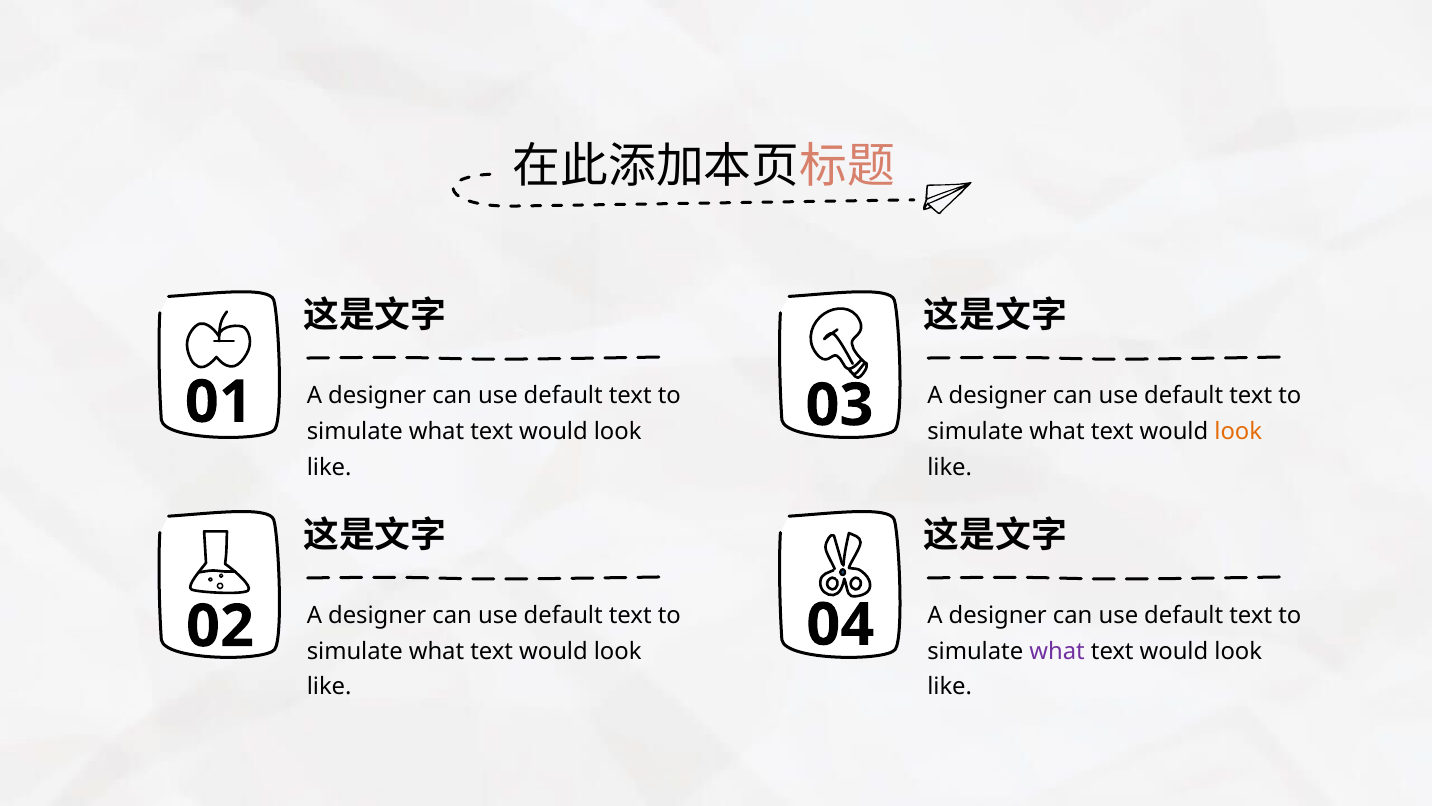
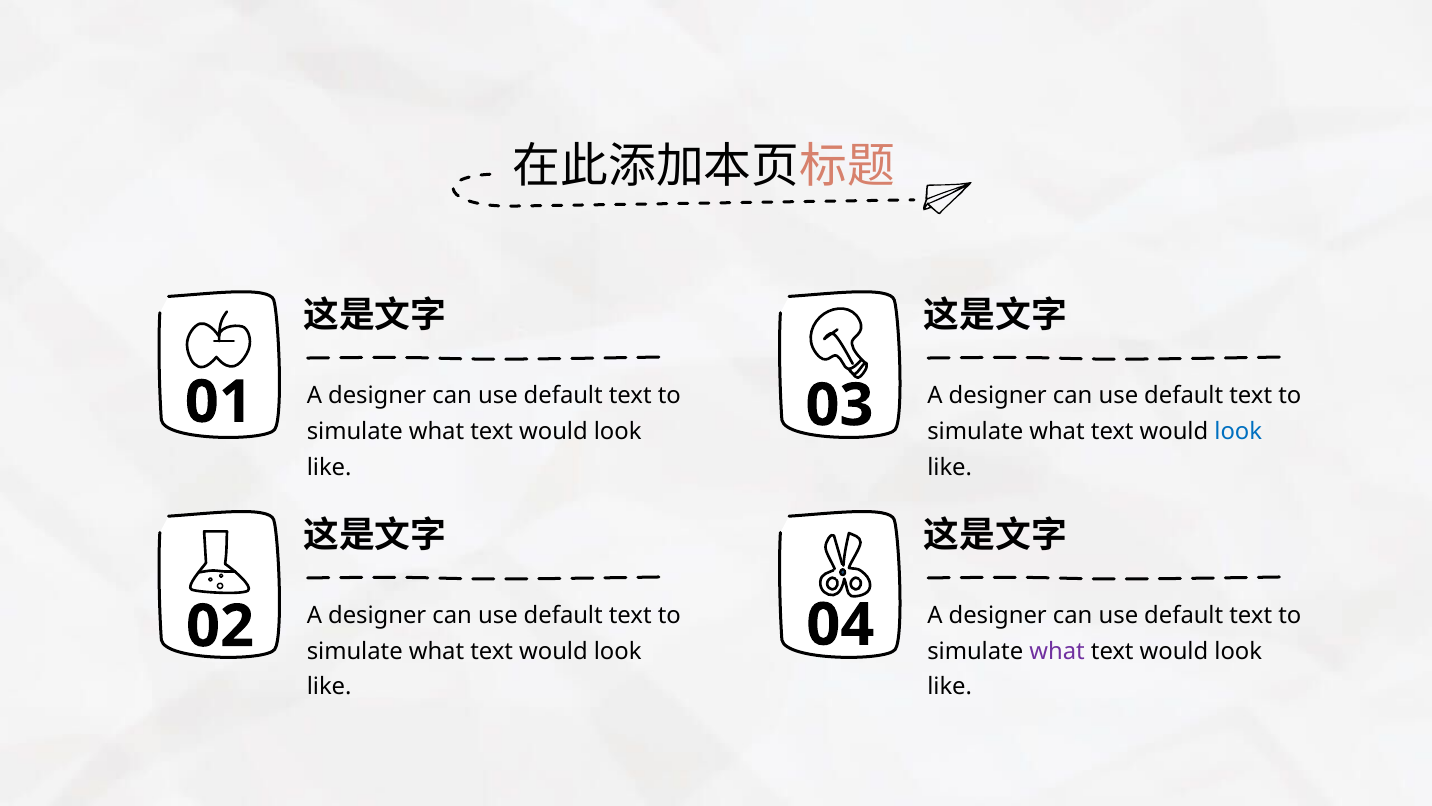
look colour: orange -> blue (1238, 431)
